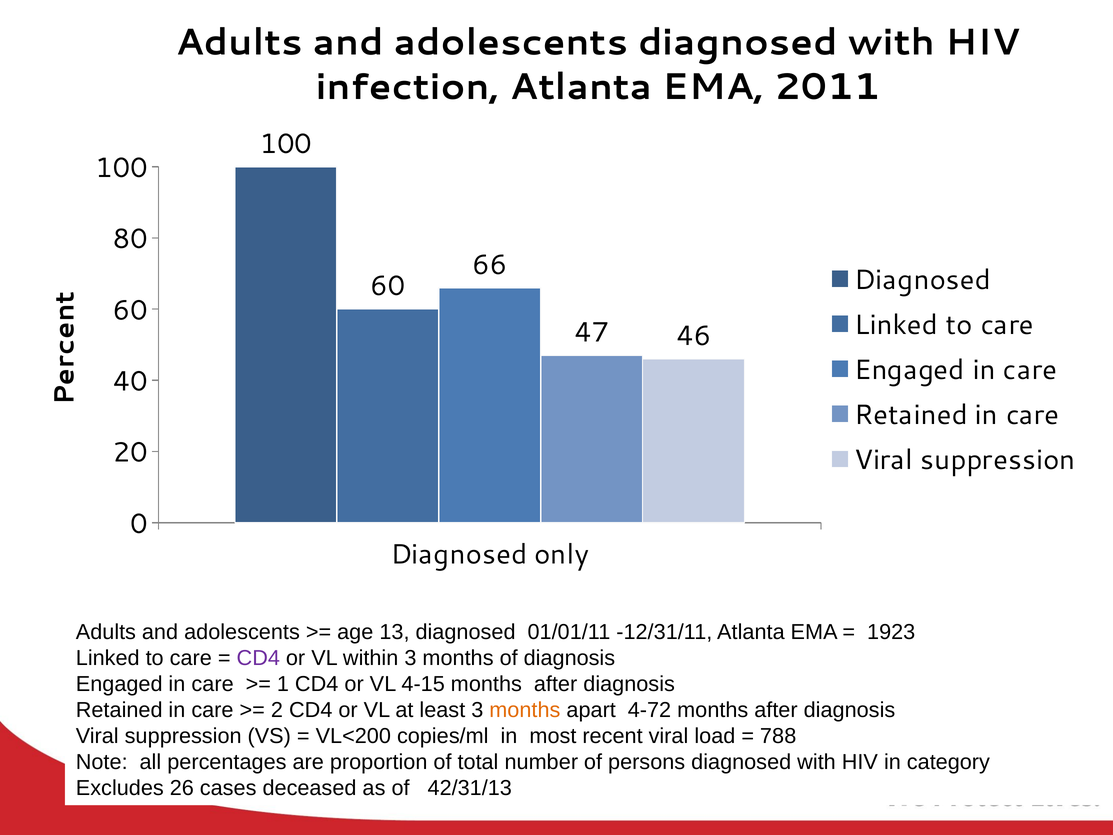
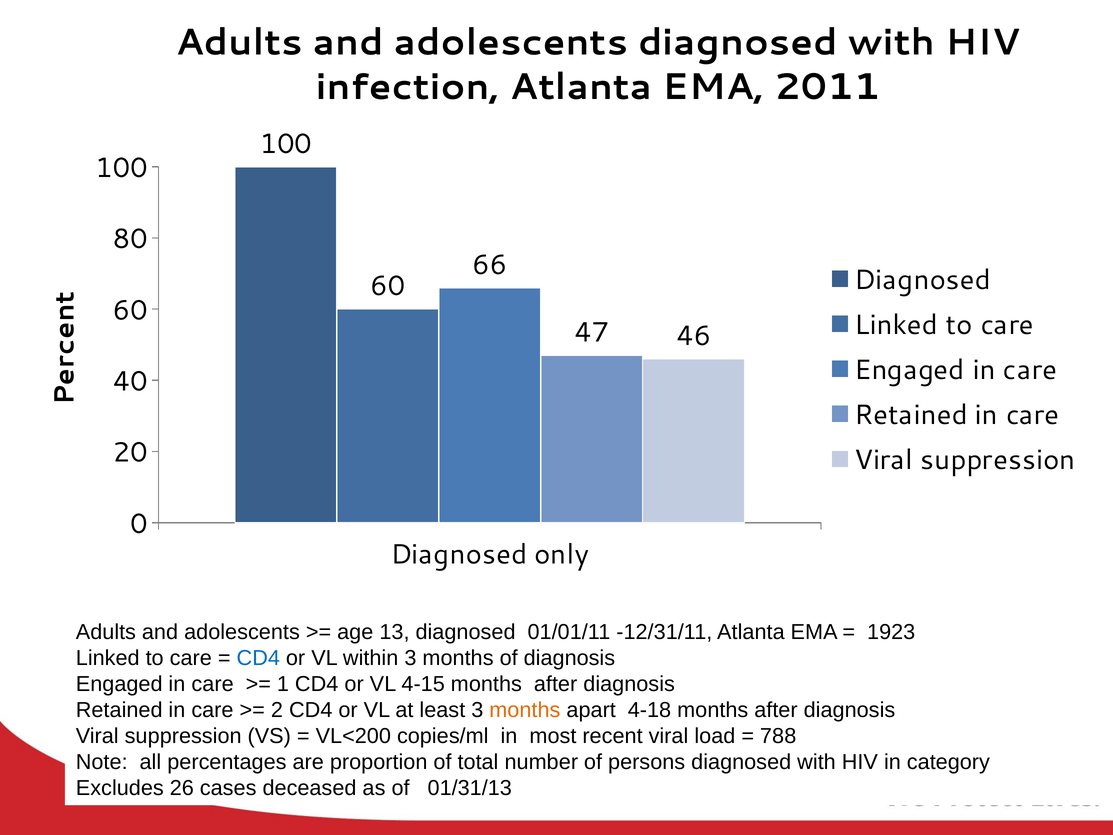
CD4 colour: purple -> blue (258, 658)
4-72: 4-72 -> 4-18 (649, 710)
42/31/13: 42/31/13 -> 01/31/13 (470, 788)
